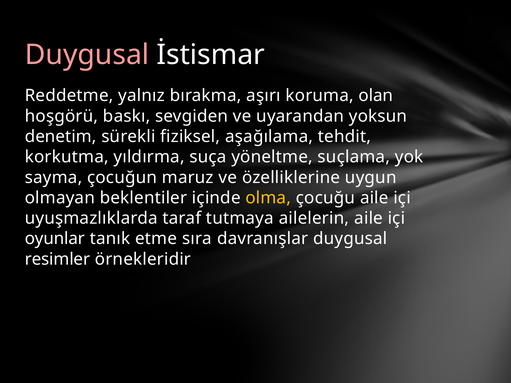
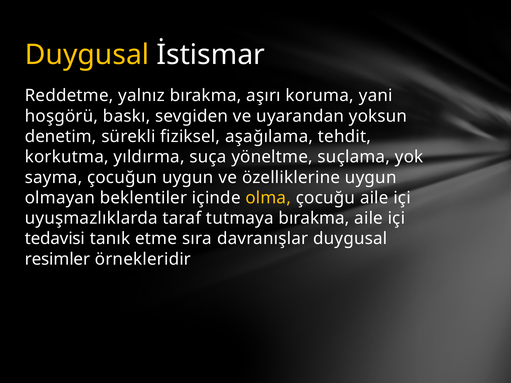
Duygusal colour: pink -> yellow (87, 55)
olan: olan -> yani (376, 96)
çocuğun maruz: maruz -> uygun (188, 178)
tutmaya ailelerin: ailelerin -> bırakma (314, 218)
oyunlar: oyunlar -> tedavisi (55, 239)
